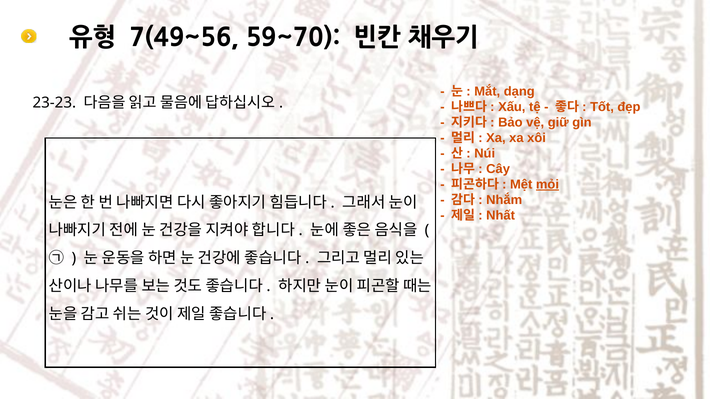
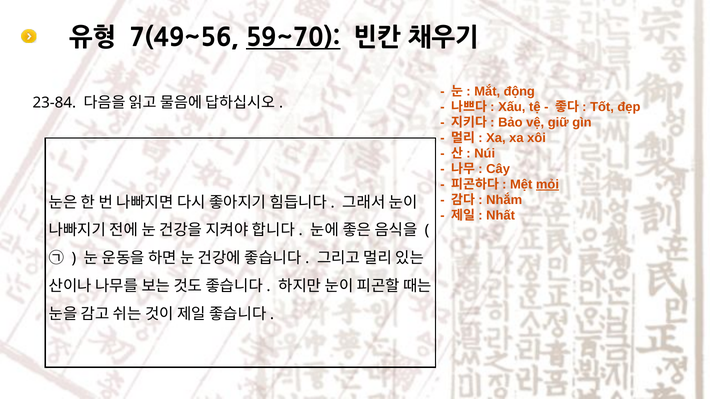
59~70 underline: none -> present (293, 38)
dạng: dạng -> động (519, 91)
23-23: 23-23 -> 23-84 (54, 103)
